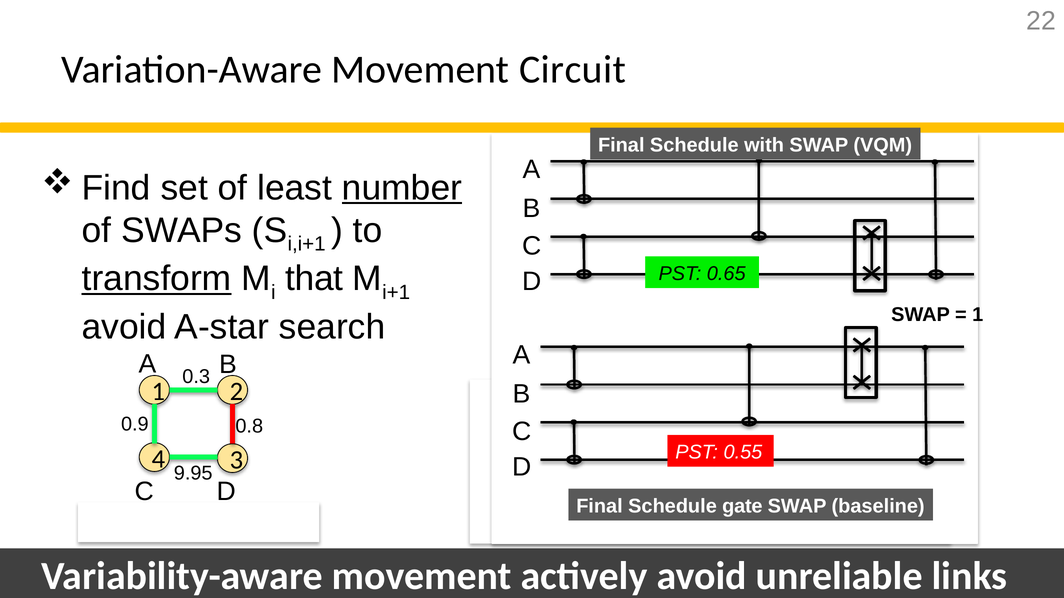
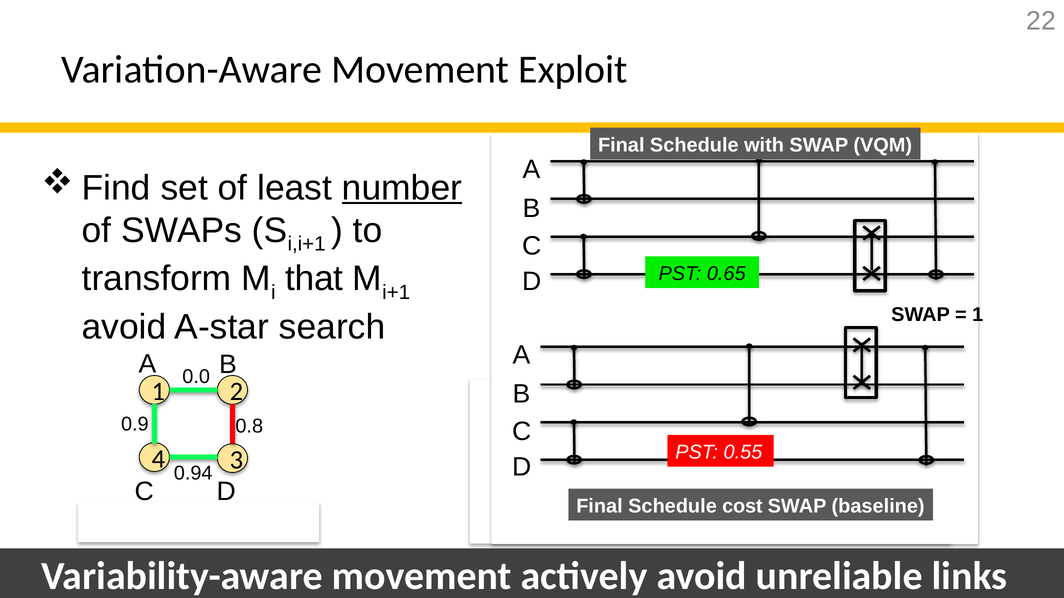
Circuit: Circuit -> Exploit (573, 70)
transform underline: present -> none (157, 279)
0.3: 0.3 -> 0.0 (196, 377)
9.95: 9.95 -> 0.94 (193, 473)
gate: gate -> cost (742, 506)
